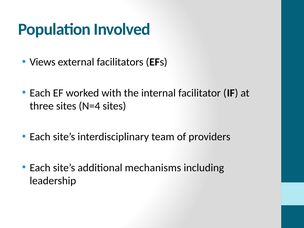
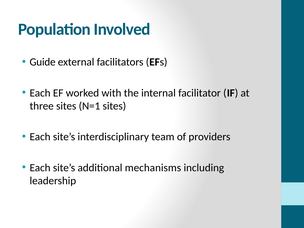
Views: Views -> Guide (43, 62)
N=4: N=4 -> N=1 (89, 106)
